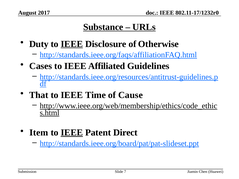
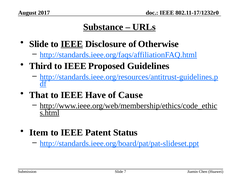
Duty: Duty -> Slide (39, 44)
Cases: Cases -> Third (41, 66)
Affiliated: Affiliated -> Proposed (107, 66)
Time: Time -> Have (96, 95)
IEEE underline: present -> none (72, 133)
Direct: Direct -> Status (125, 133)
